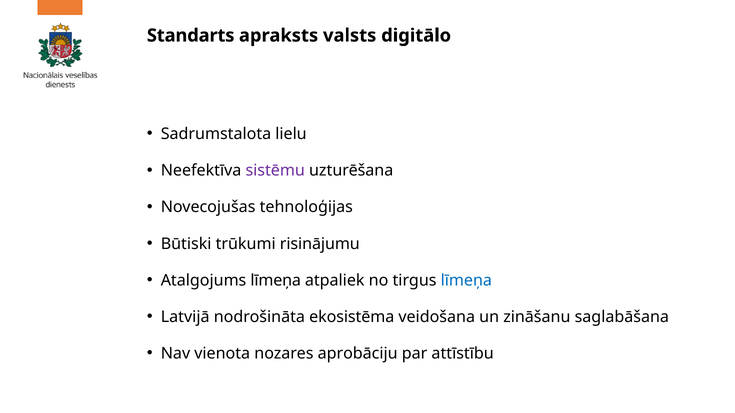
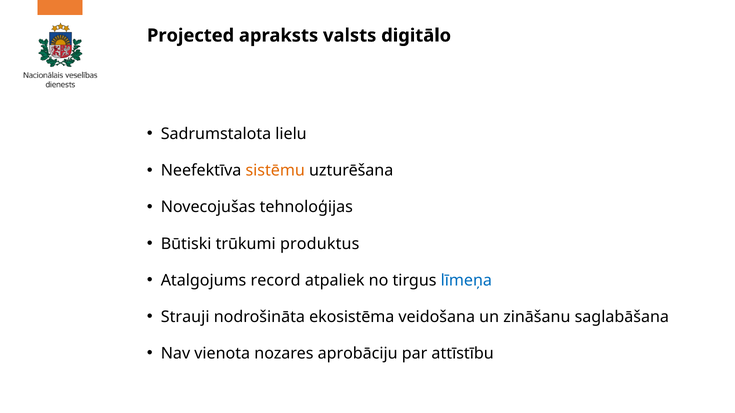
Standarts: Standarts -> Projected (191, 36)
sistēmu colour: purple -> orange (275, 171)
risinājumu: risinājumu -> produktus (320, 244)
Atalgojums līmeņa: līmeņa -> record (276, 281)
Latvijā: Latvijā -> Strauji (185, 317)
